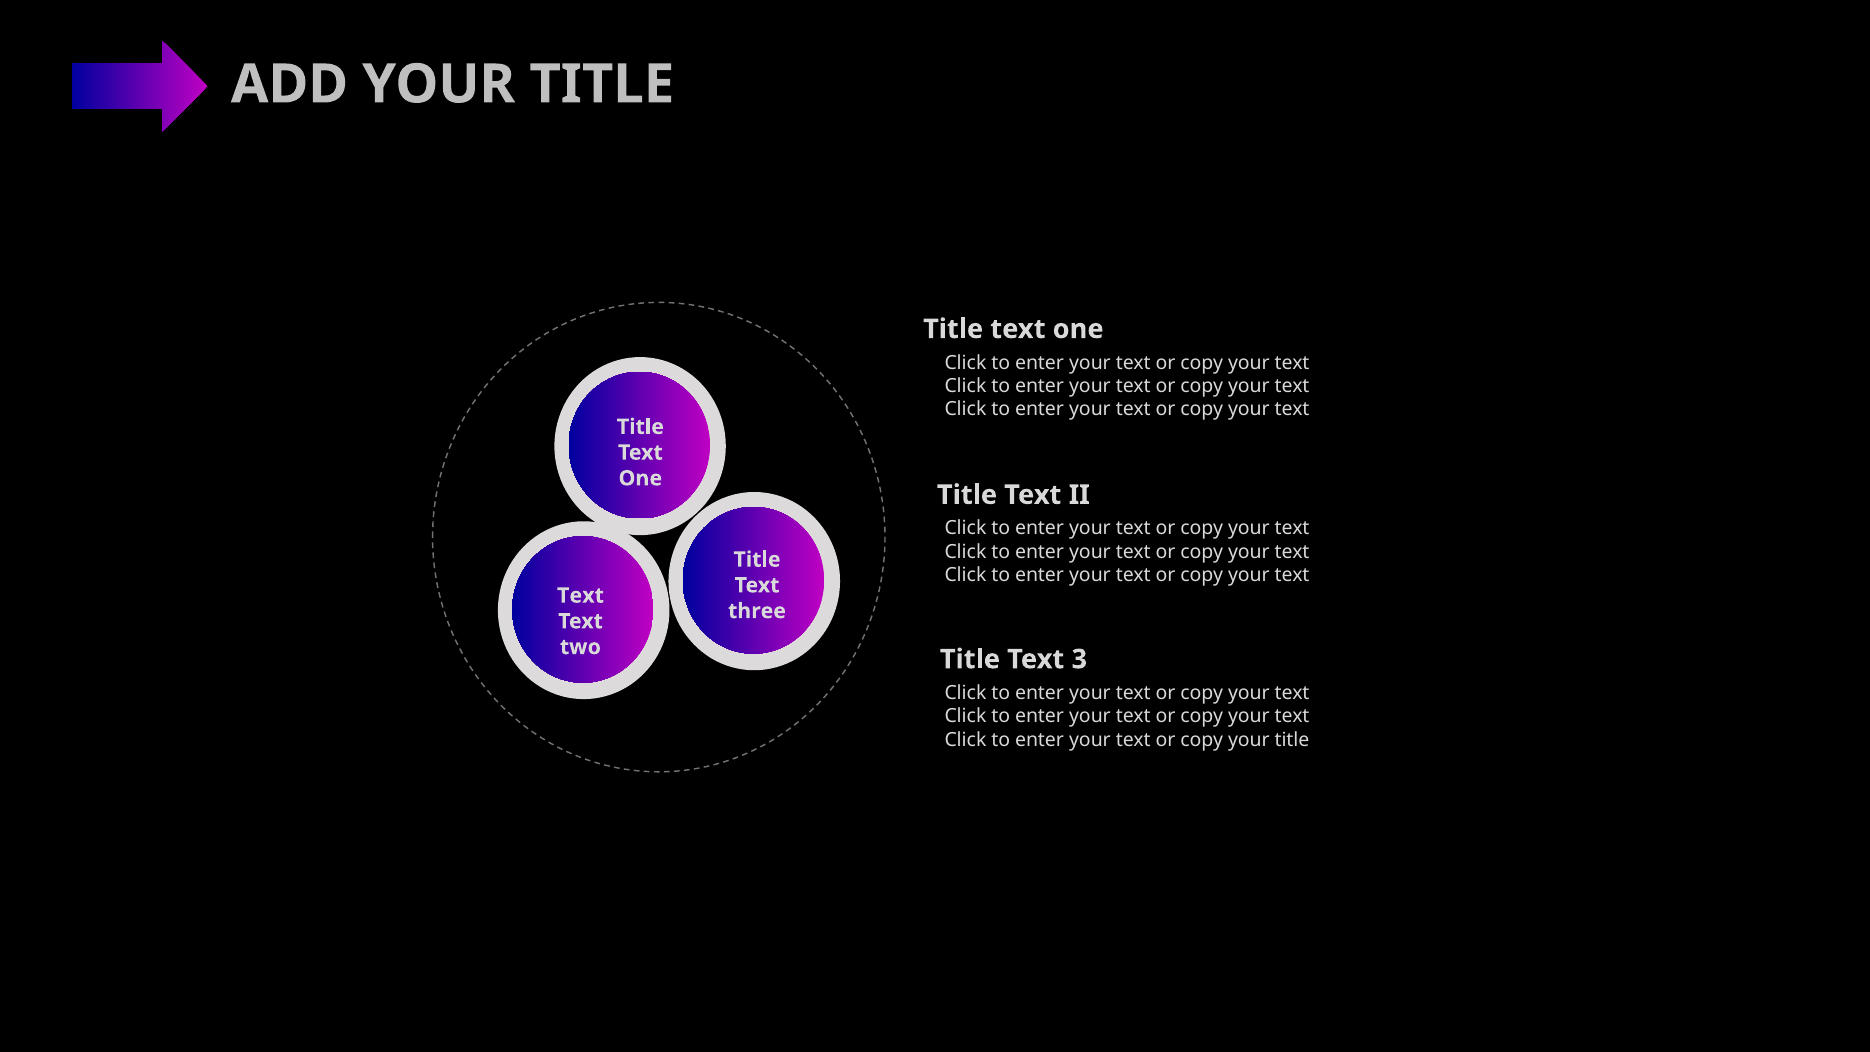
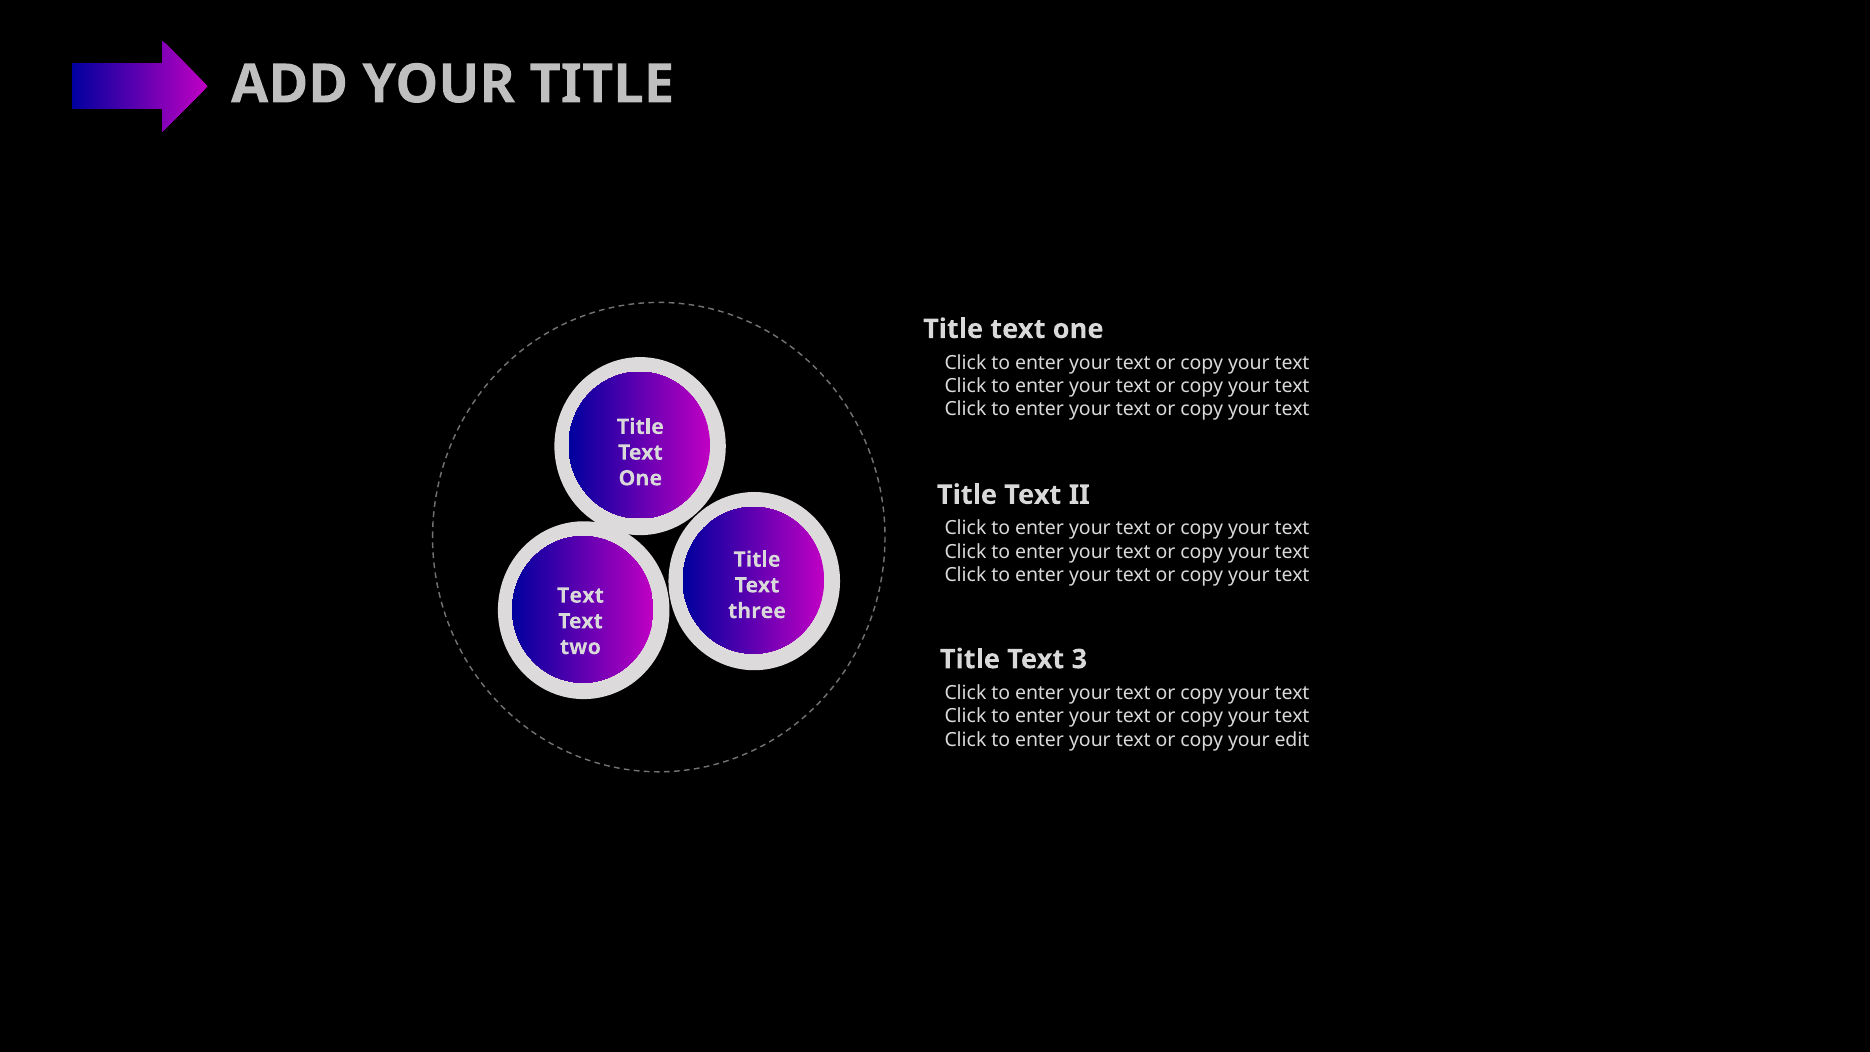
copy your title: title -> edit (1292, 739)
